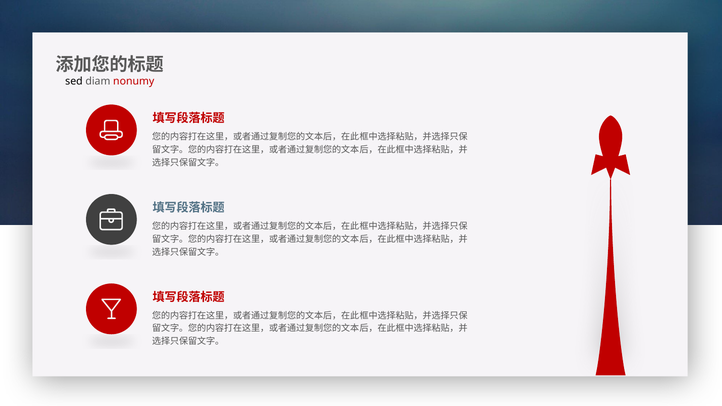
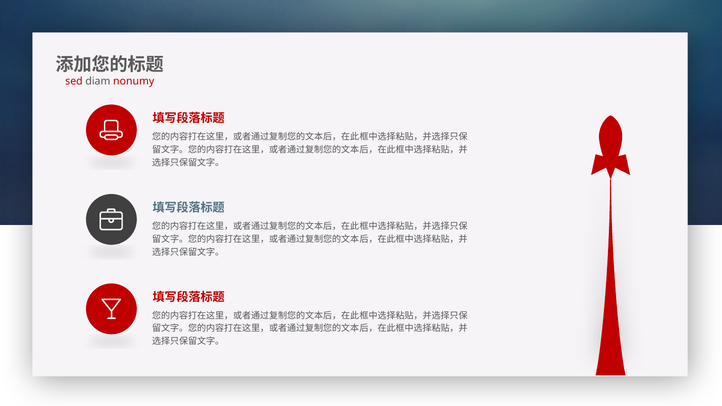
sed colour: black -> red (74, 81)
